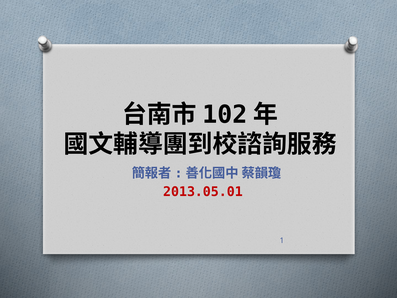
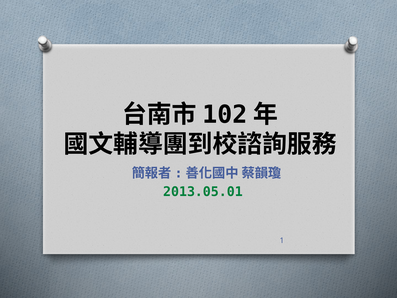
2013.05.01 colour: red -> green (203, 192)
